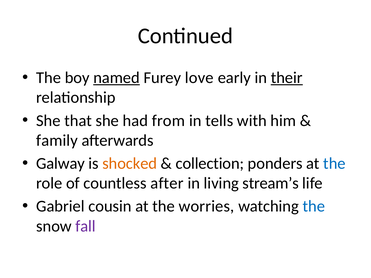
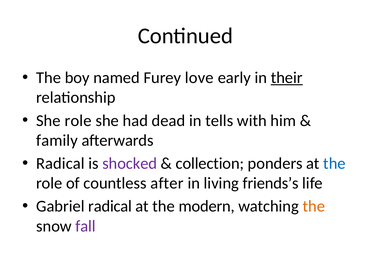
named underline: present -> none (117, 78)
She that: that -> role (78, 121)
from: from -> dead (168, 121)
Galway: Galway -> Radical (60, 164)
shocked colour: orange -> purple (130, 164)
stream’s: stream’s -> friends’s (271, 183)
Gabriel cousin: cousin -> radical (110, 206)
worries: worries -> modern (207, 206)
the colour: blue -> orange (314, 206)
